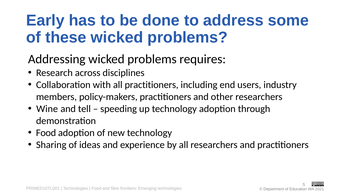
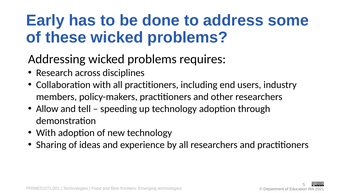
Wine: Wine -> Allow (47, 109)
Food: Food -> With (46, 133)
